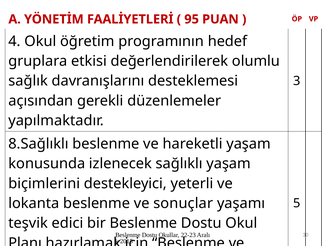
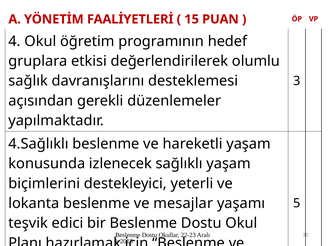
95: 95 -> 15 (192, 19)
8.Sağlıklı: 8.Sağlıklı -> 4.Sağlıklı (39, 144)
sonuçlar: sonuçlar -> mesajlar (183, 203)
